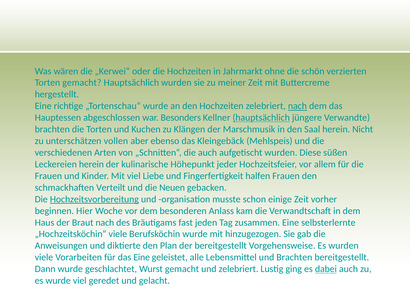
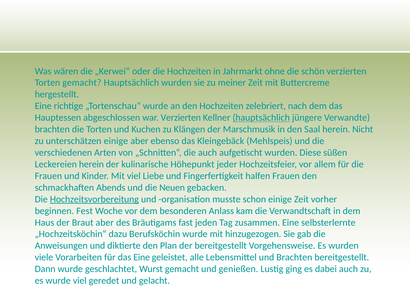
nach underline: present -> none (297, 106)
war Besonders: Besonders -> Verzierten (181, 118)
unterschätzen vollen: vollen -> einige (116, 141)
Verteilt: Verteilt -> Abends (111, 187)
Hier: Hier -> Fest (85, 210)
Braut nach: nach -> aber (105, 222)
„Hochzeitsköchin“ viele: viele -> dazu (118, 234)
und zelebriert: zelebriert -> genießen (238, 269)
dabei underline: present -> none (326, 269)
